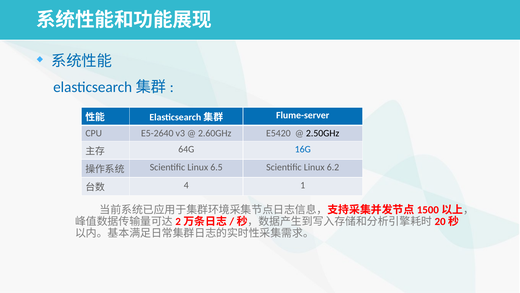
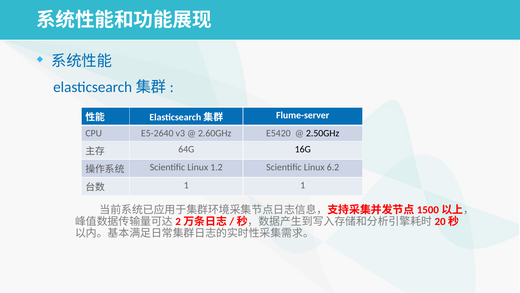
16G colour: blue -> black (303, 149)
6.5: 6.5 -> 1.2 (217, 167)
4: 4 -> 1 (186, 185)
